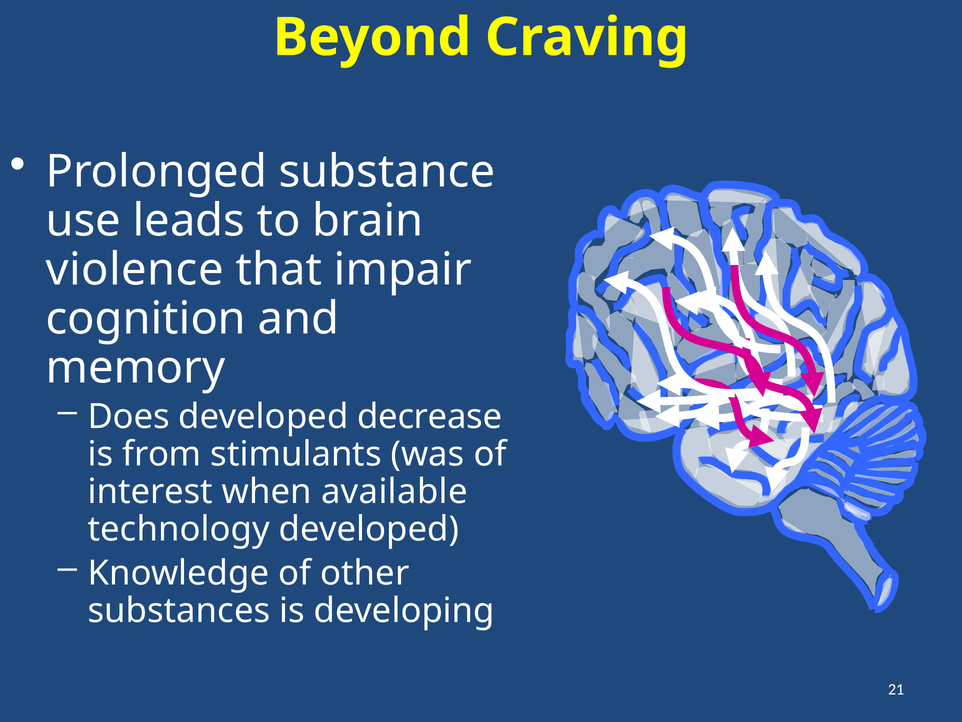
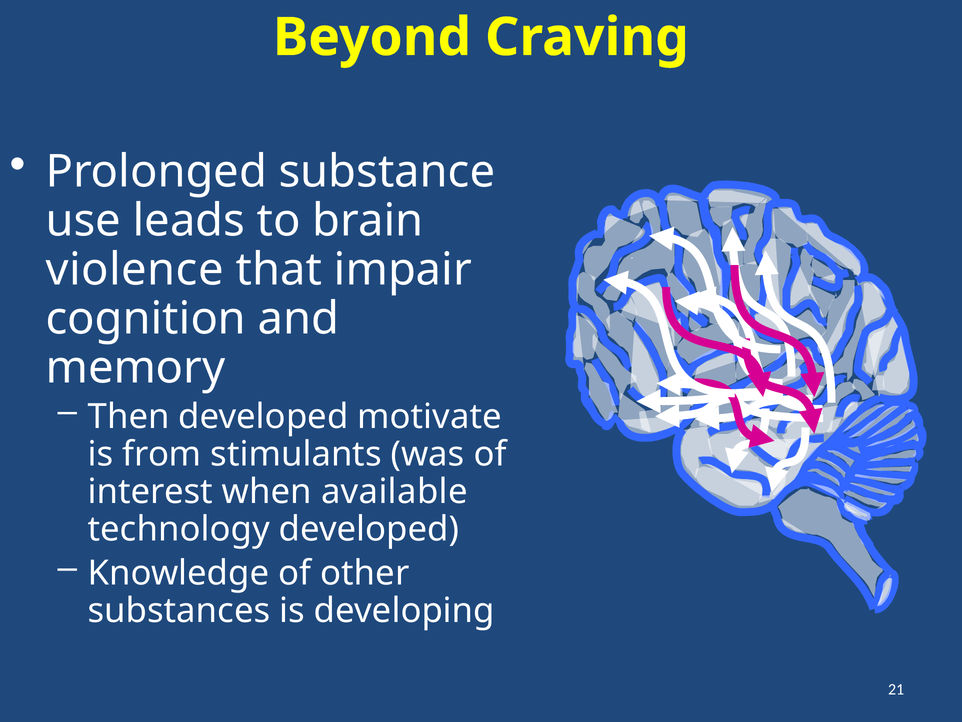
Does: Does -> Then (129, 416)
decrease: decrease -> motivate (430, 416)
